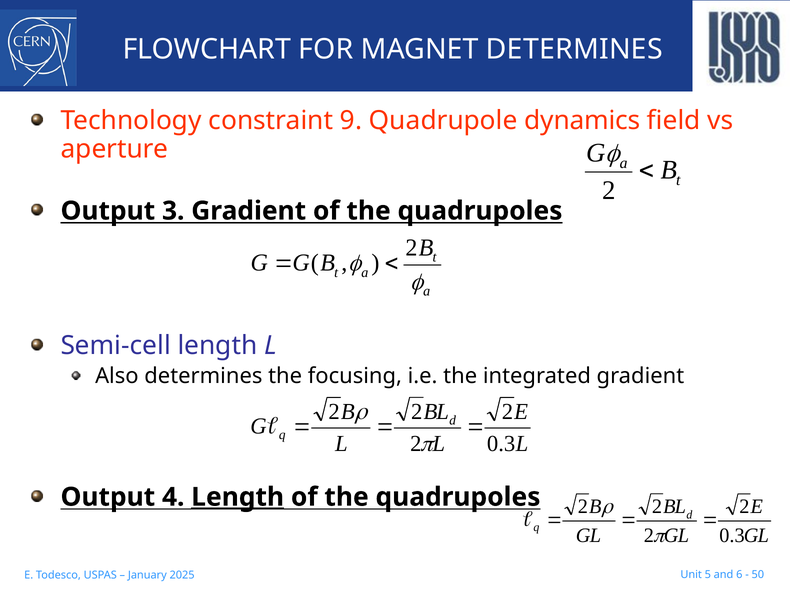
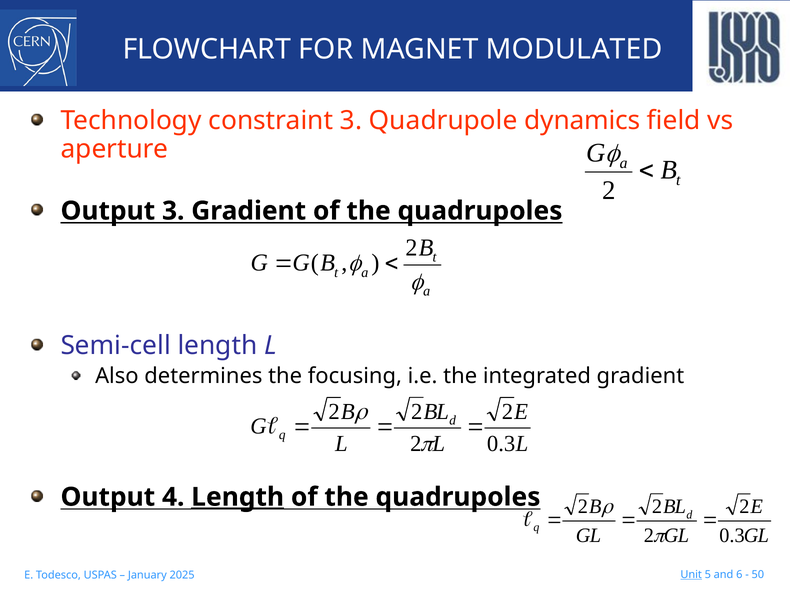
MAGNET DETERMINES: DETERMINES -> MODULATED (574, 49)
constraint 9: 9 -> 3 (351, 121)
Unit underline: none -> present (691, 575)
